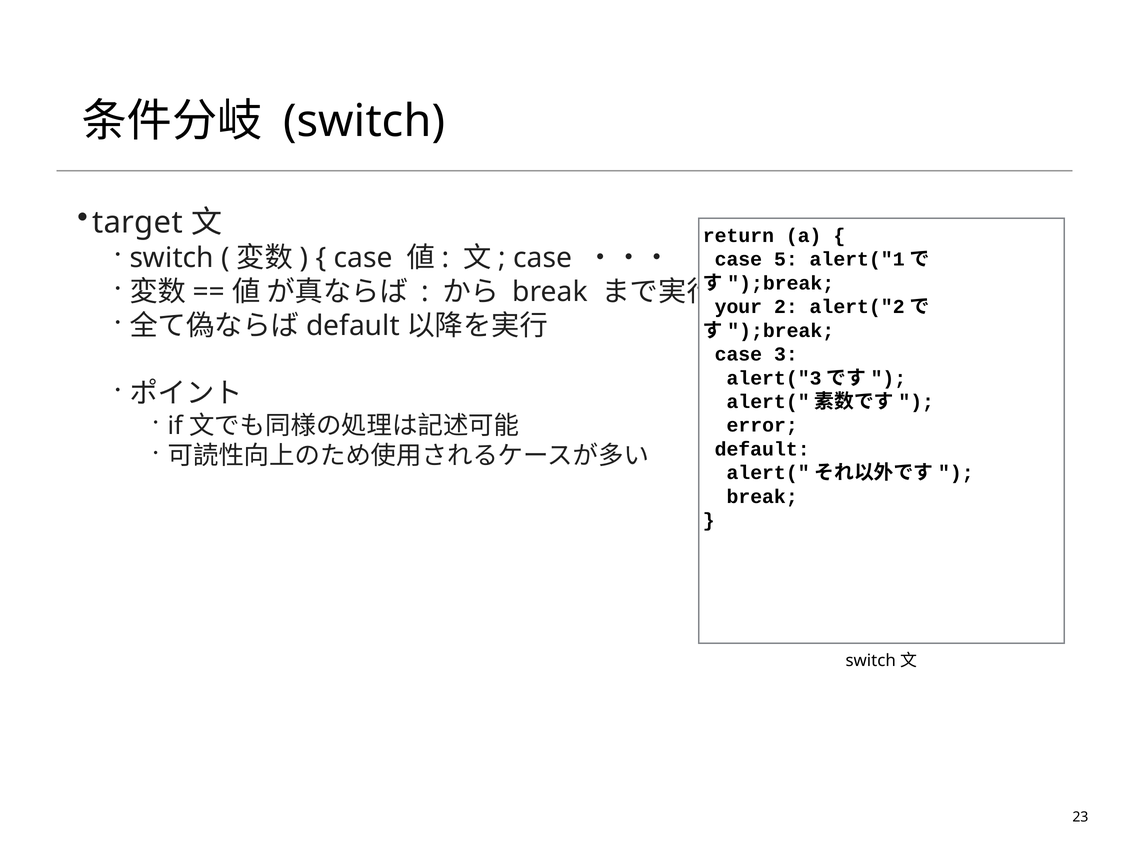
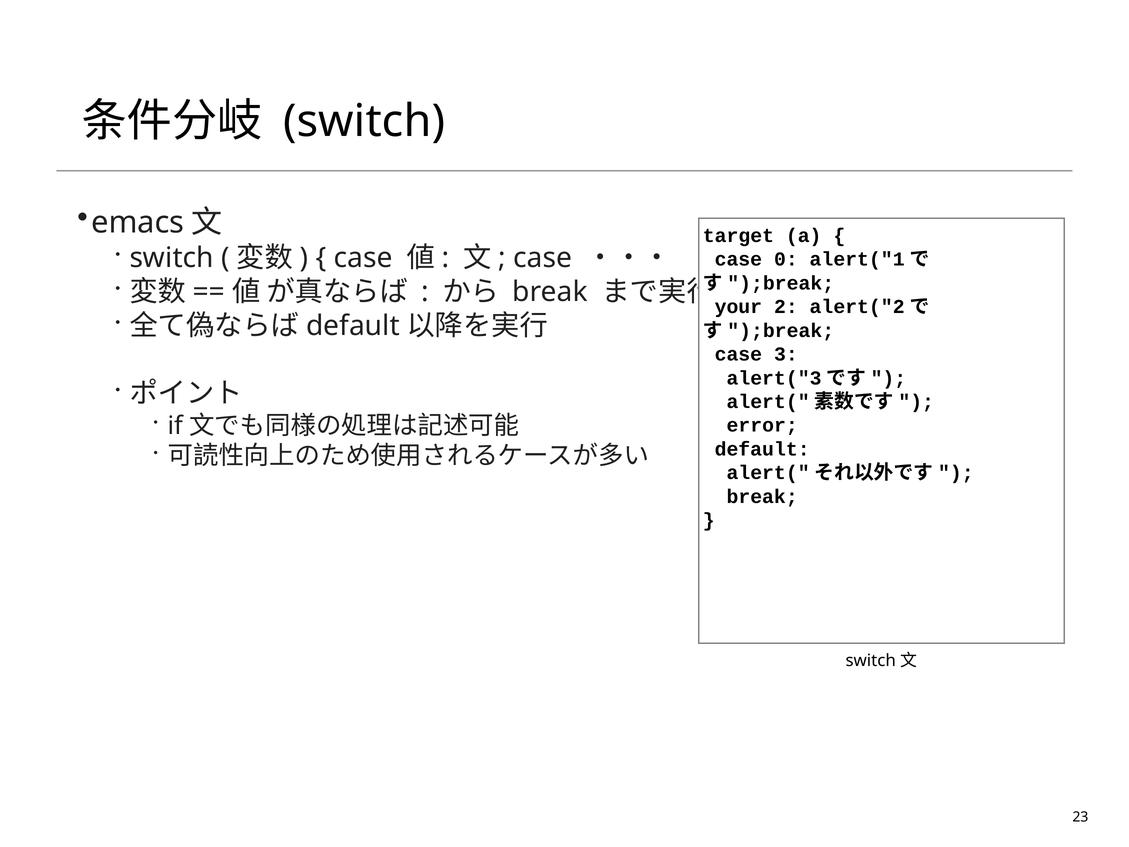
target: target -> emacs (138, 223)
return: return -> target (738, 236)
5: 5 -> 0 (786, 259)
